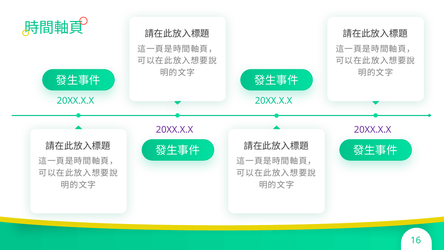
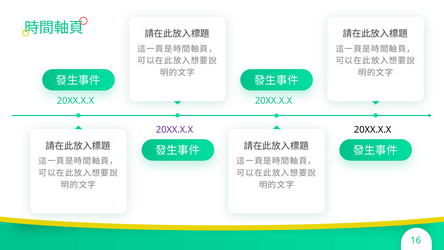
20XX.X.X colour: purple -> black (373, 130)
